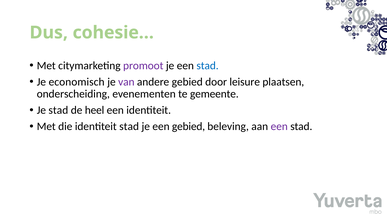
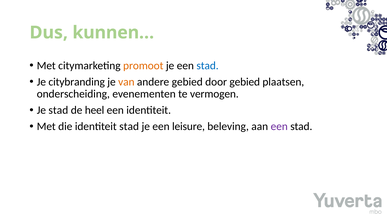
cohesie…: cohesie… -> kunnen… (113, 33)
promoot colour: purple -> orange (143, 65)
economisch: economisch -> citybranding (77, 82)
van colour: purple -> orange (126, 82)
door leisure: leisure -> gebied (245, 82)
gemeente: gemeente -> vermogen (214, 94)
een gebied: gebied -> leisure (189, 126)
